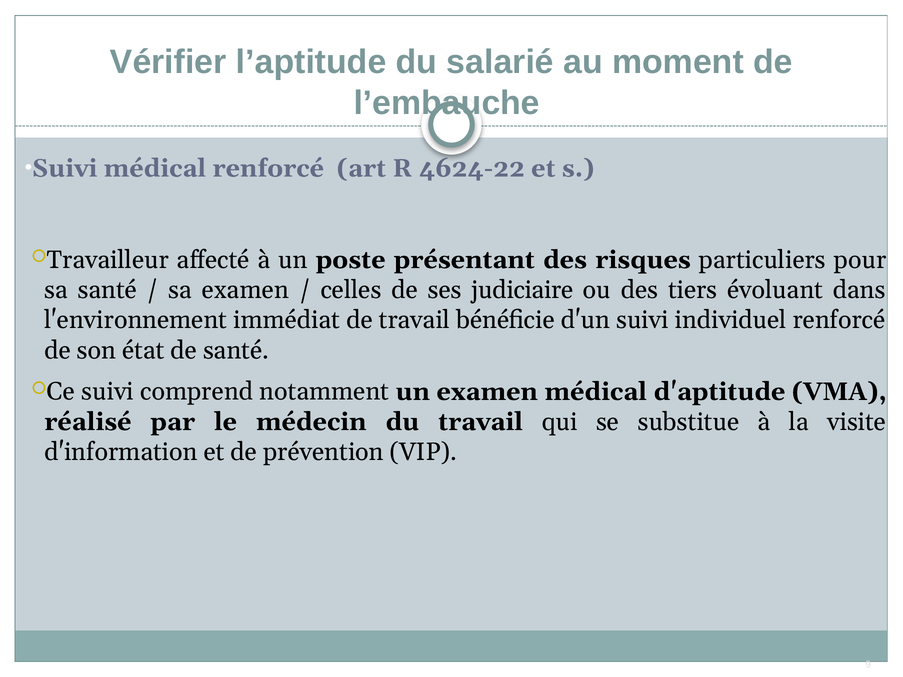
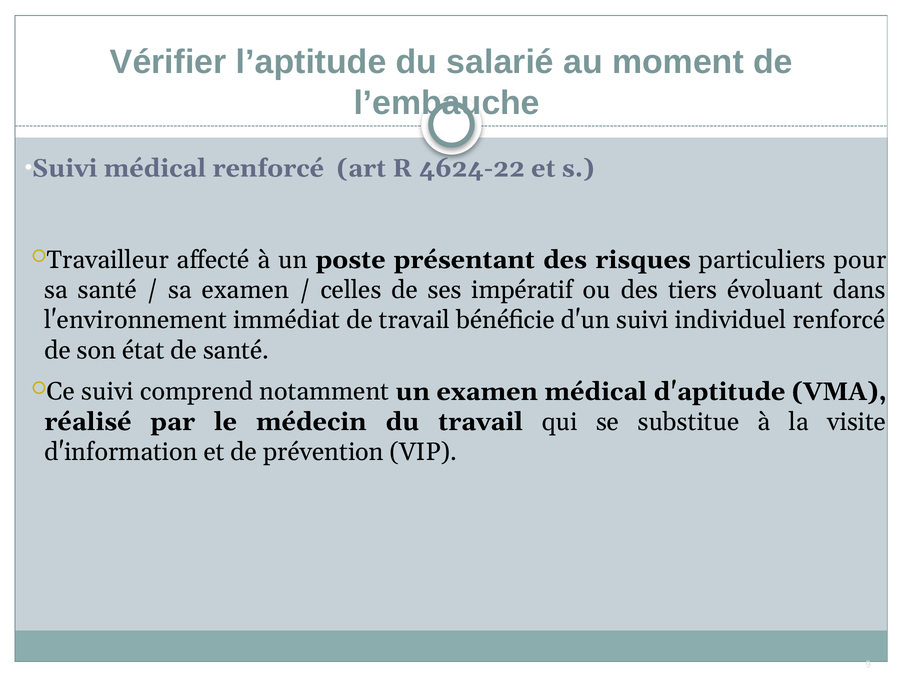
judiciaire: judiciaire -> impératif (522, 290)
